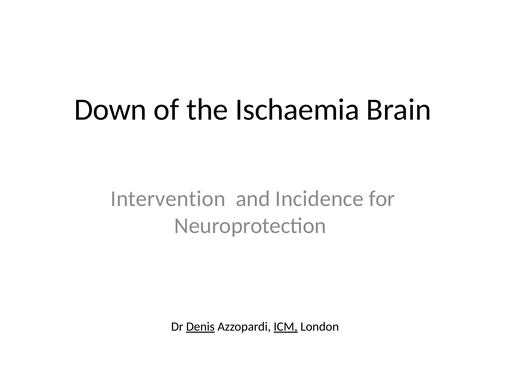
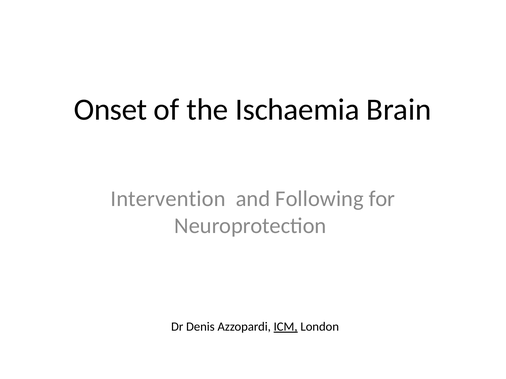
Down: Down -> Onset (110, 110)
Incidence: Incidence -> Following (320, 199)
Denis underline: present -> none (200, 327)
